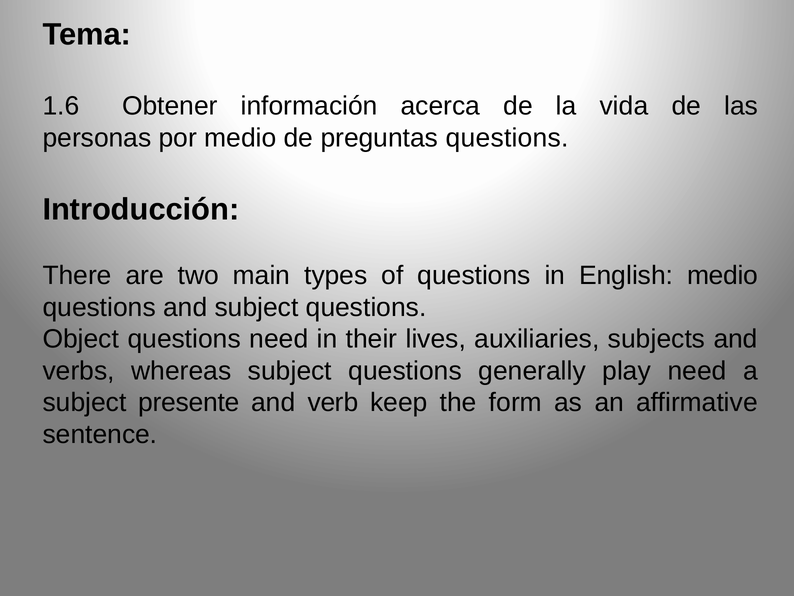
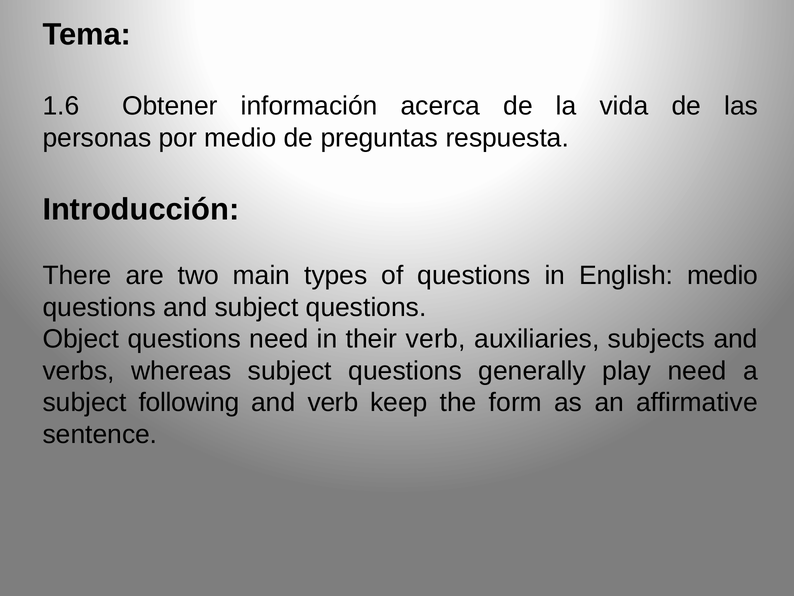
preguntas questions: questions -> respuesta (507, 138)
their lives: lives -> verb (436, 339)
presente: presente -> following (189, 402)
